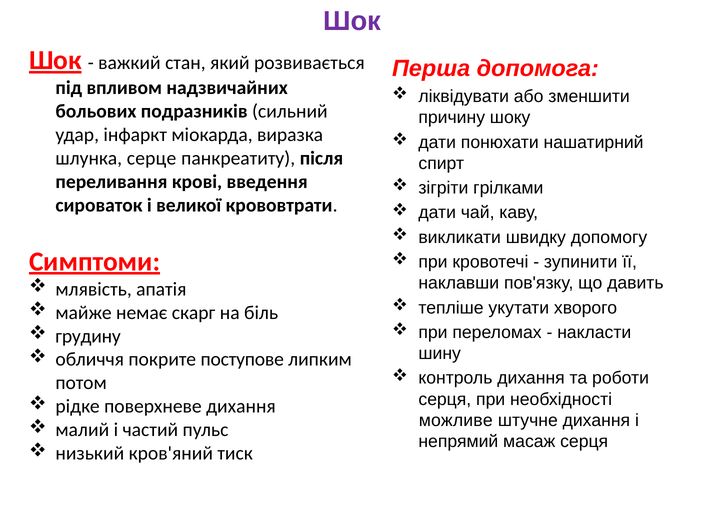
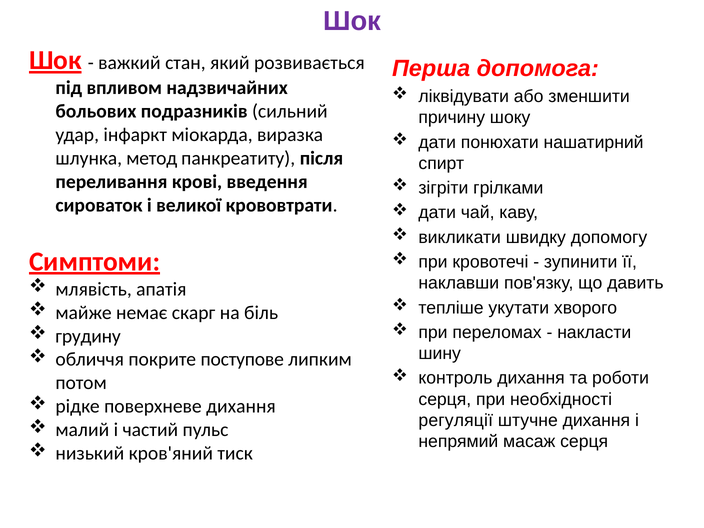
серце: серце -> метод (152, 158)
можливе: можливе -> регуляції (456, 420)
